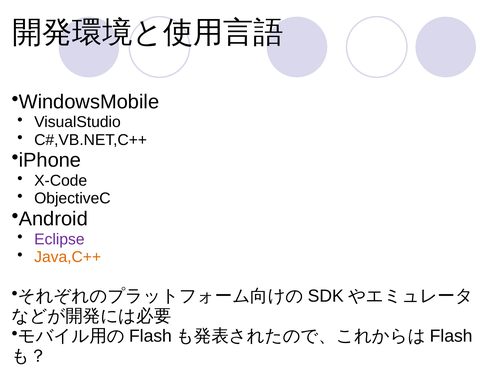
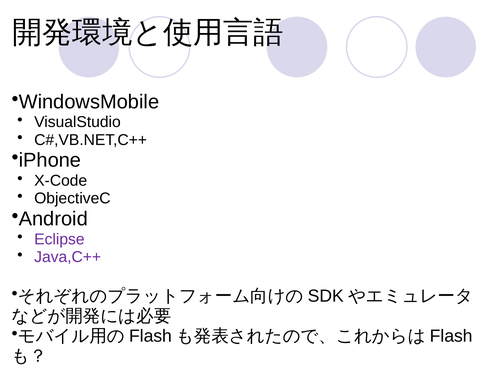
Java,C++ colour: orange -> purple (68, 257)
